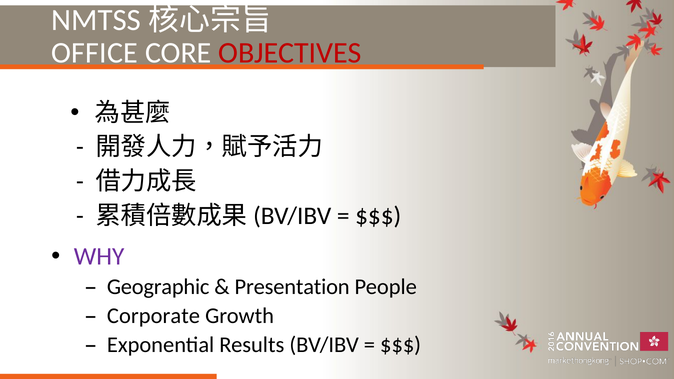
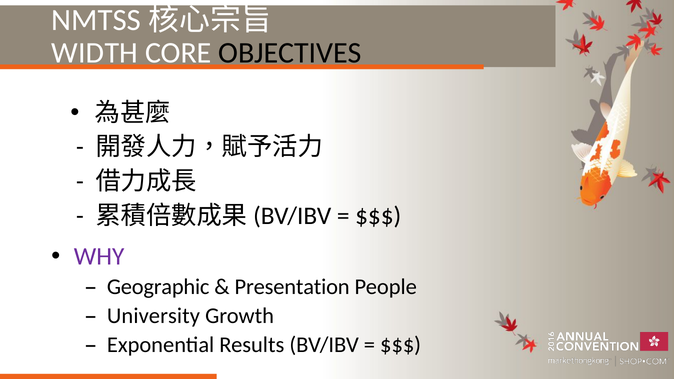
OFFICE: OFFICE -> WIDTH (95, 53)
OBJECTIVES colour: red -> black (290, 53)
Corporate: Corporate -> University (153, 316)
